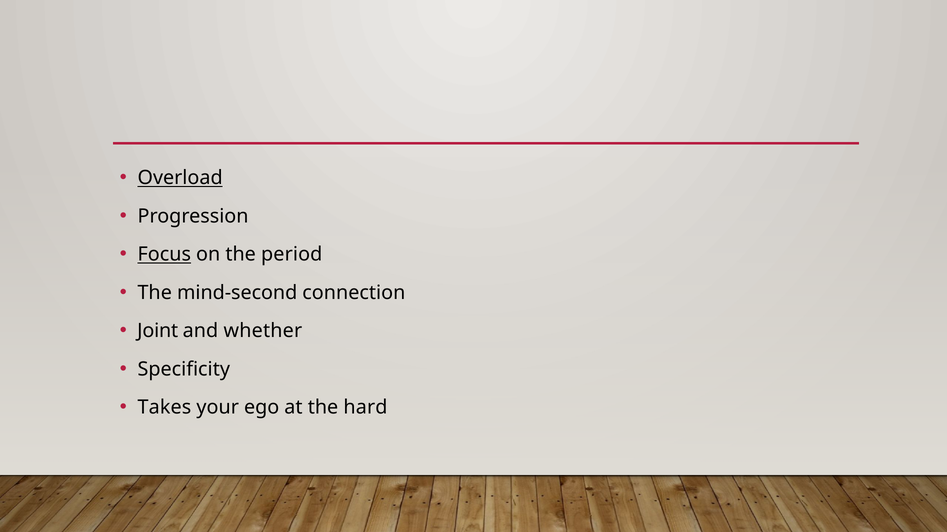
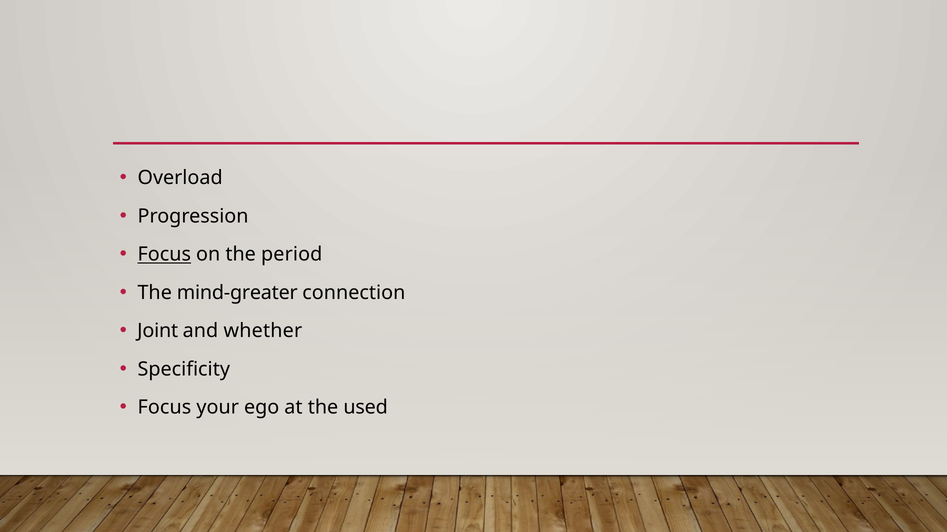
Overload underline: present -> none (180, 178)
mind-second: mind-second -> mind-greater (237, 293)
Takes: Takes -> Focus (164, 408)
hard: hard -> used (366, 408)
